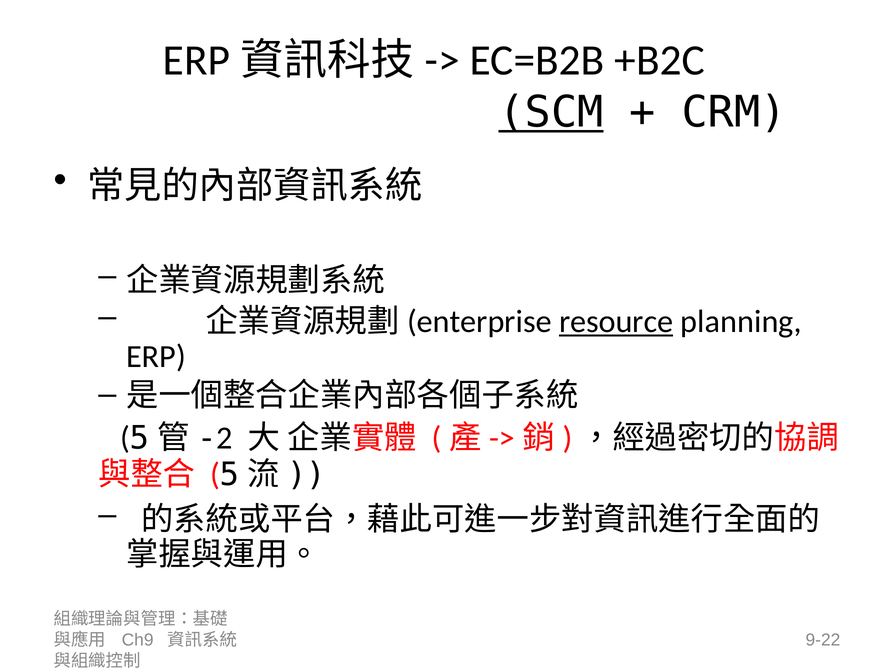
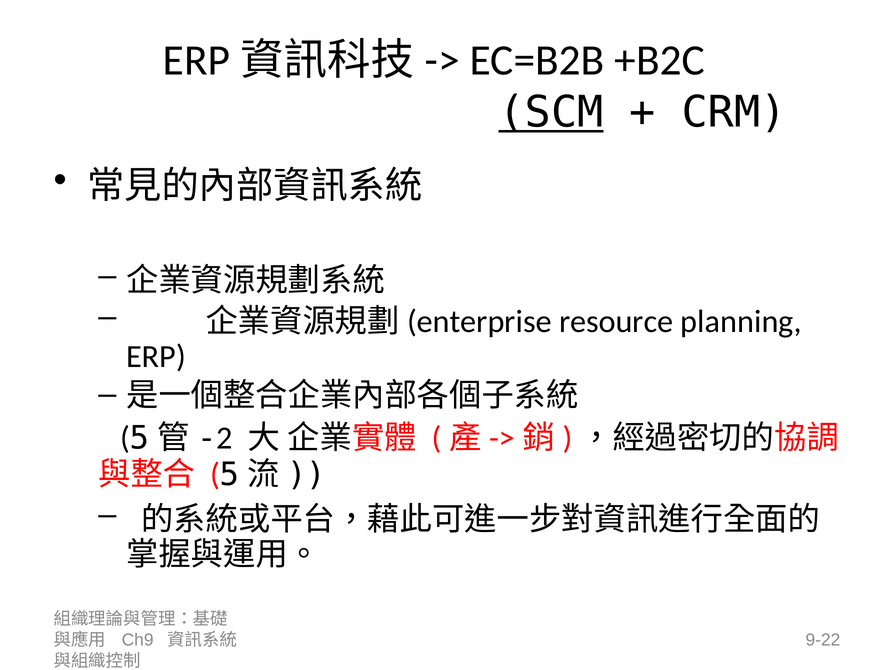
resource underline: present -> none (616, 322)
